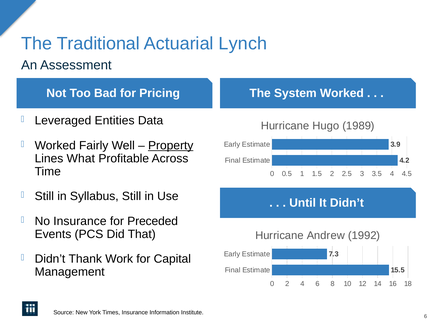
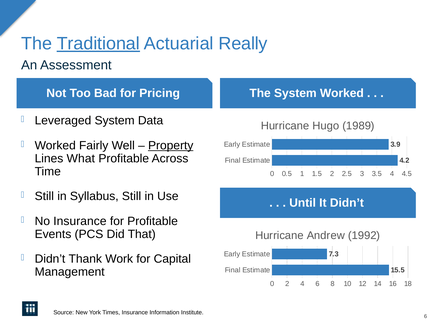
Traditional underline: none -> present (98, 44)
Lynch: Lynch -> Really (243, 44)
Leveraged Entities: Entities -> System (115, 121)
for Preceded: Preceded -> Profitable (153, 221)
